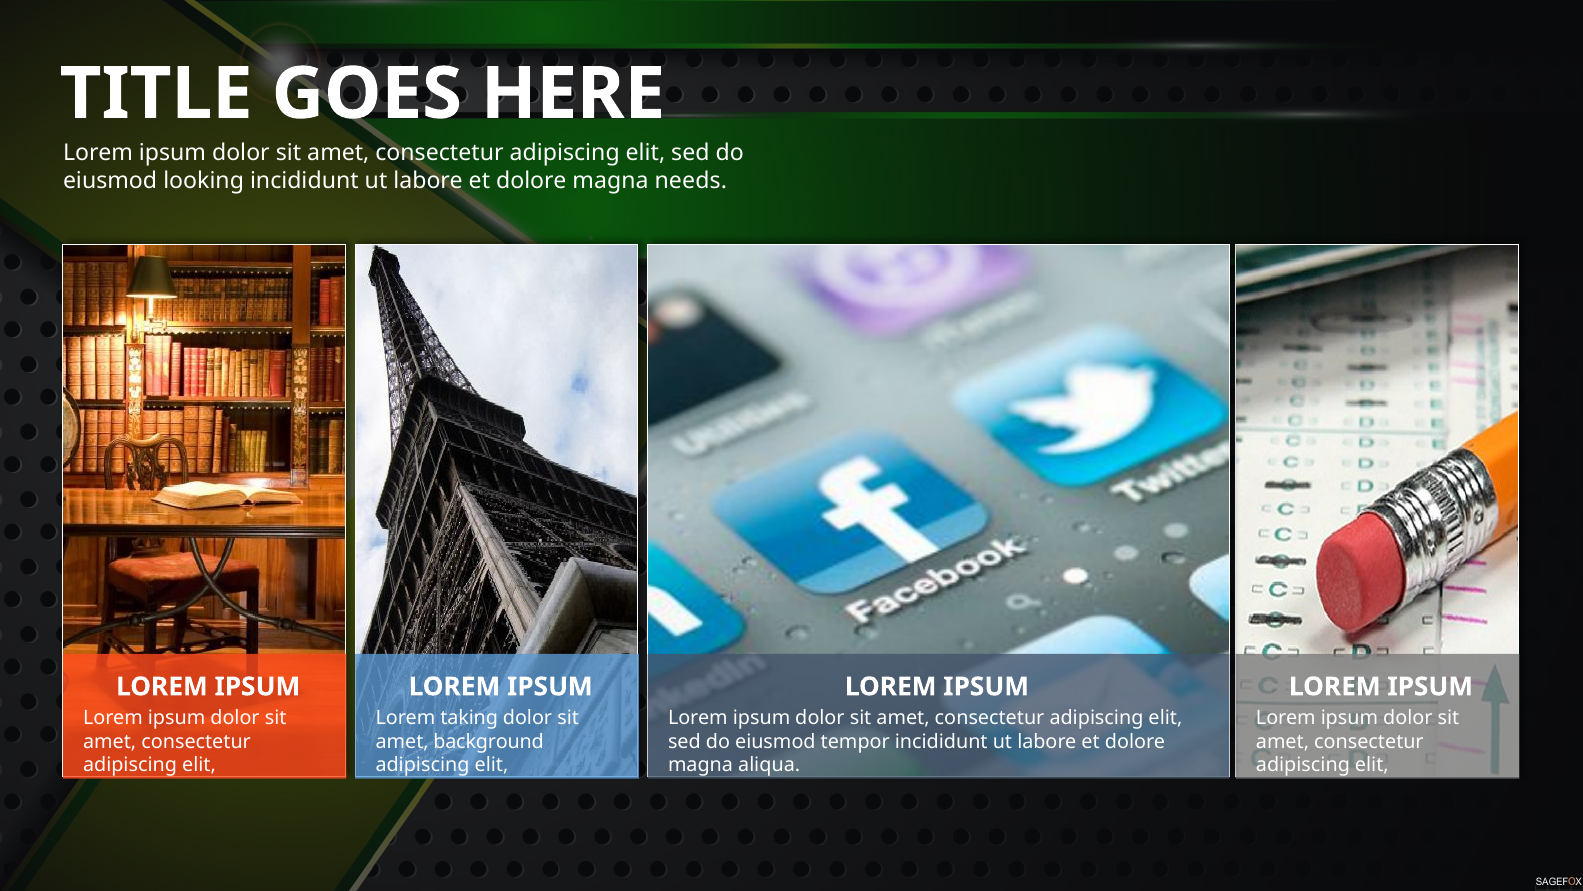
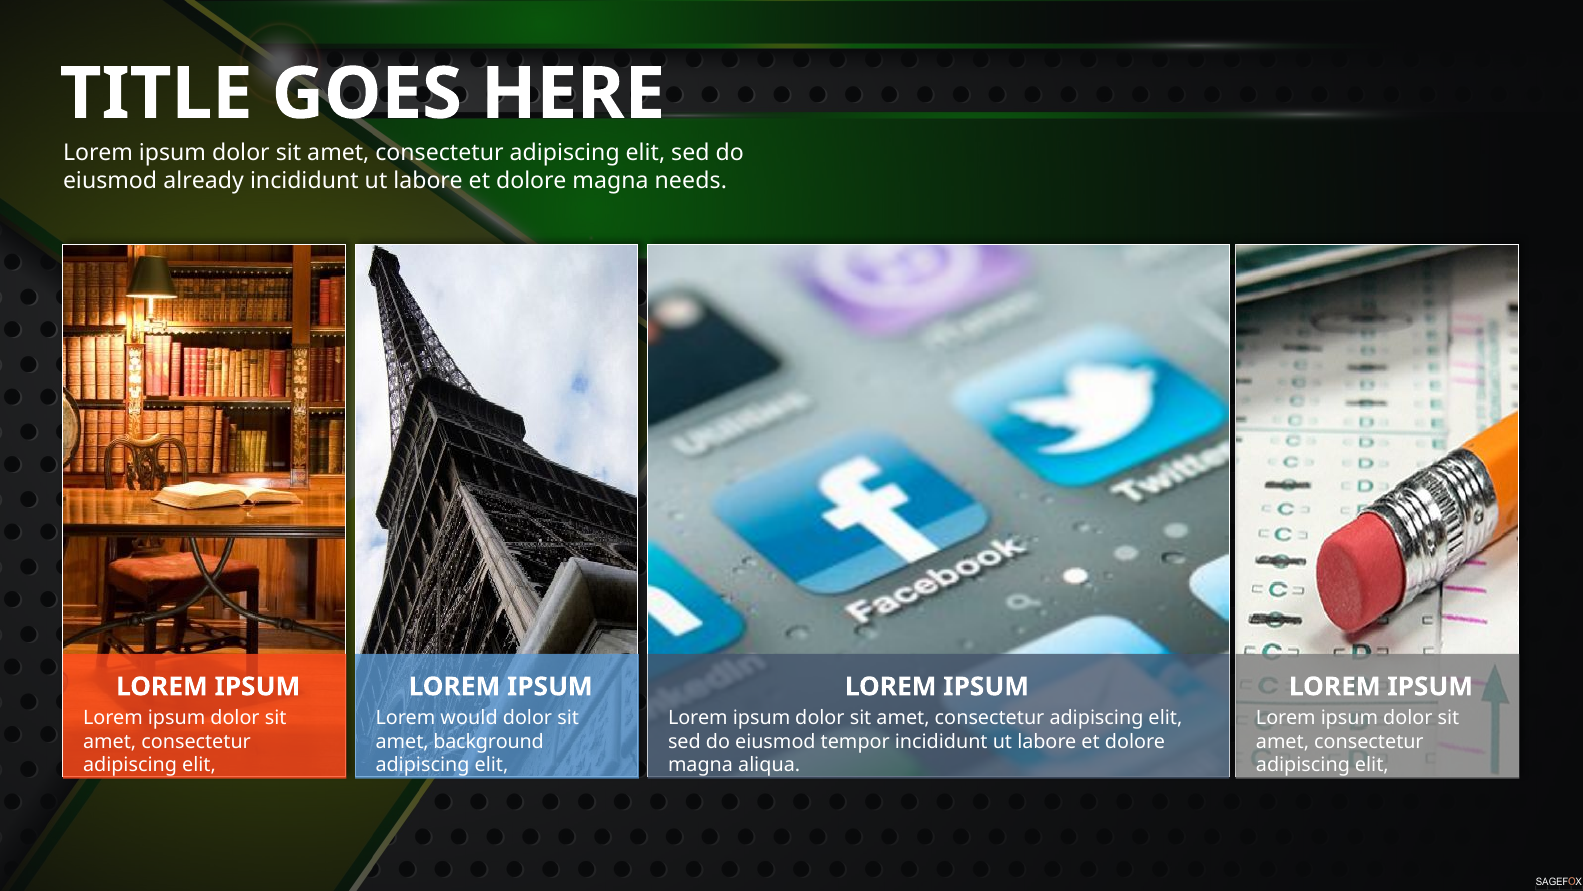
looking: looking -> already (204, 180)
taking: taking -> would (469, 717)
